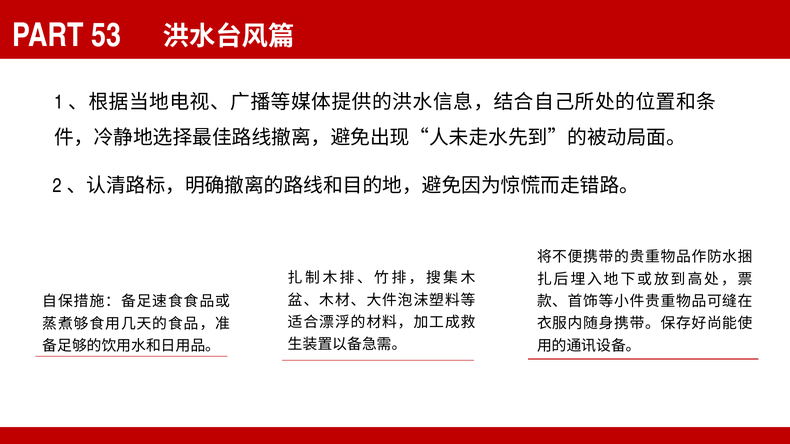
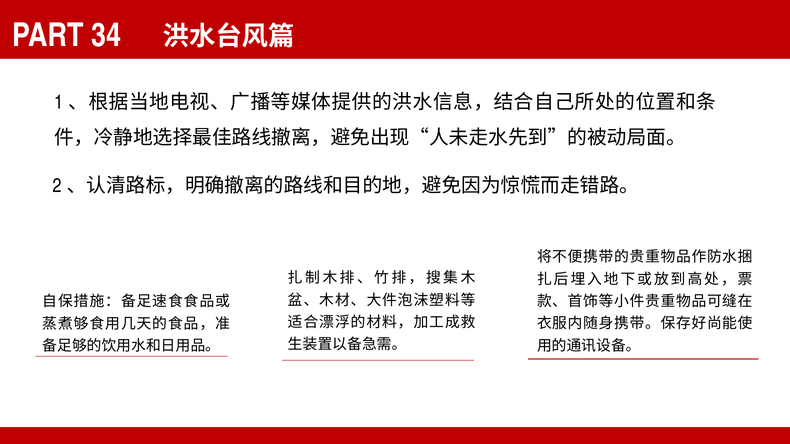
53: 53 -> 34 (106, 36)
